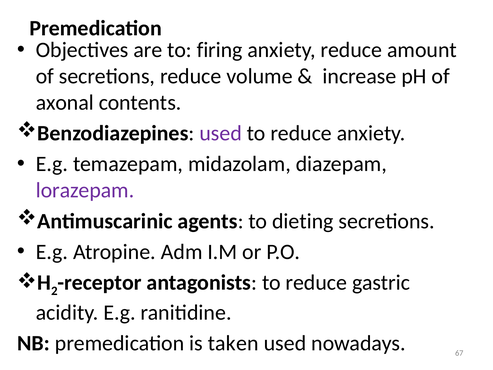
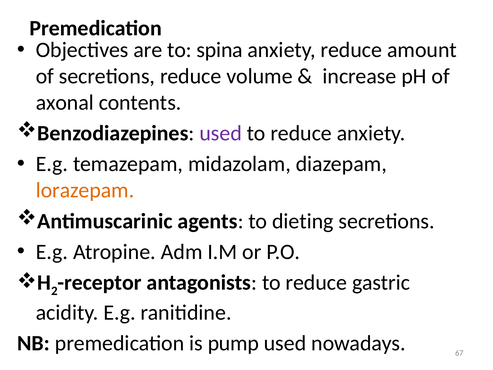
firing: firing -> spina (220, 50)
lorazepam colour: purple -> orange (85, 190)
taken: taken -> pump (233, 343)
